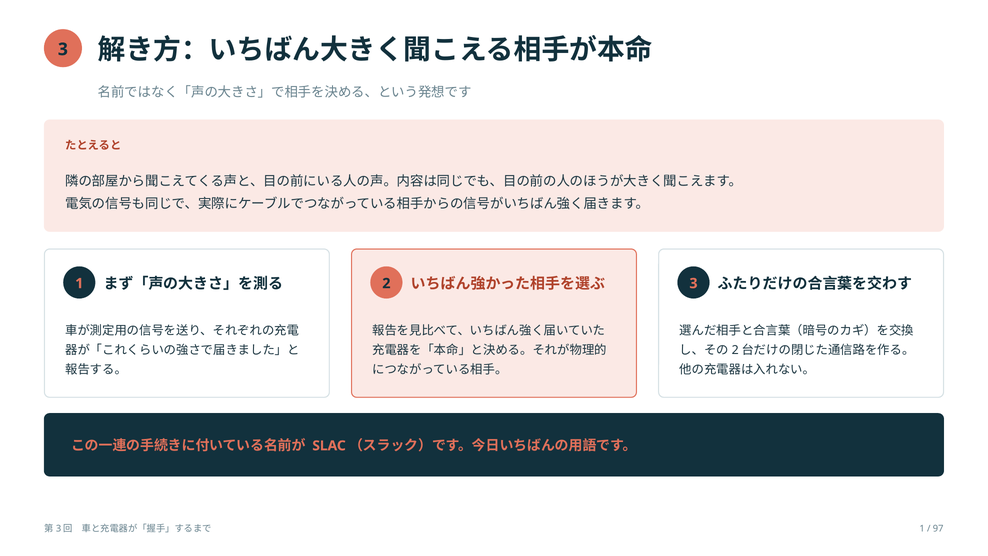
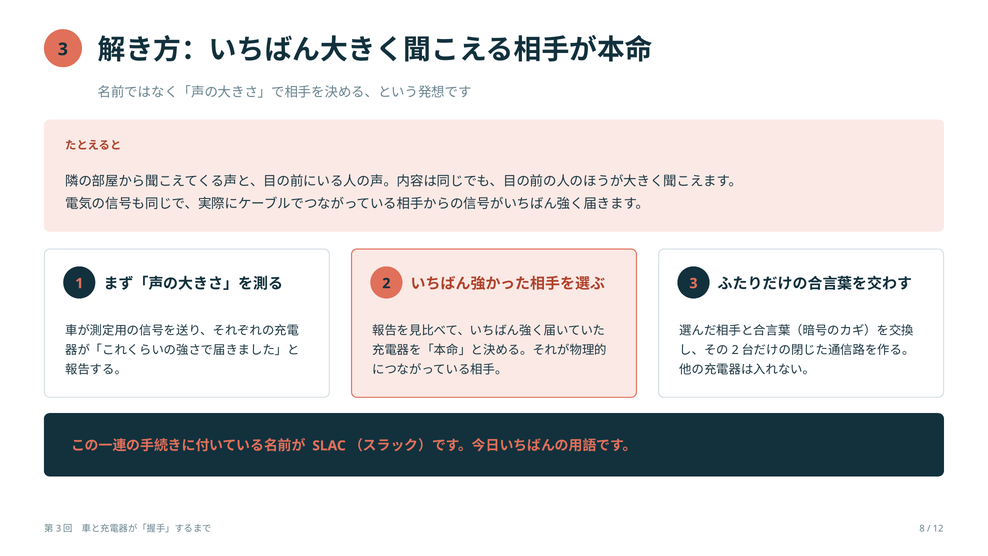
1: 1 -> 8 (922, 528)
97: 97 -> 12 (938, 528)
